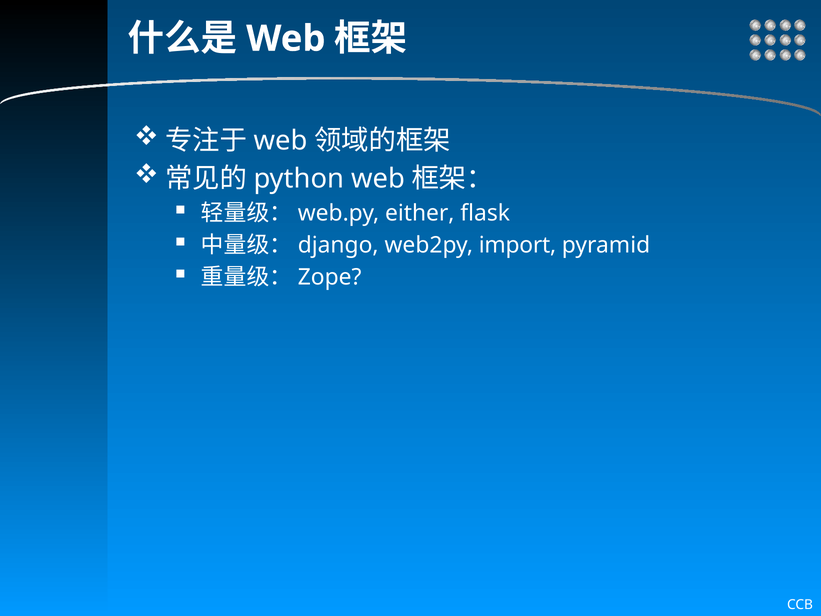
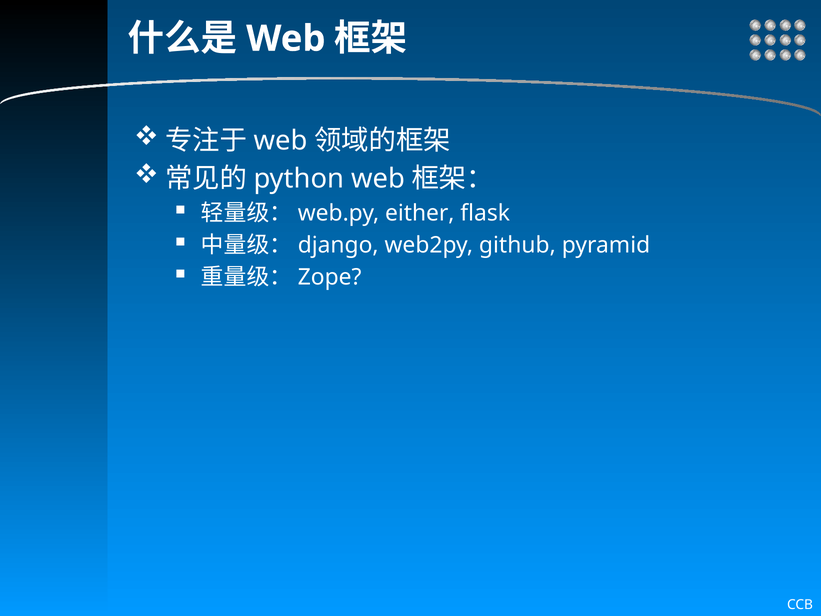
import: import -> github (517, 245)
